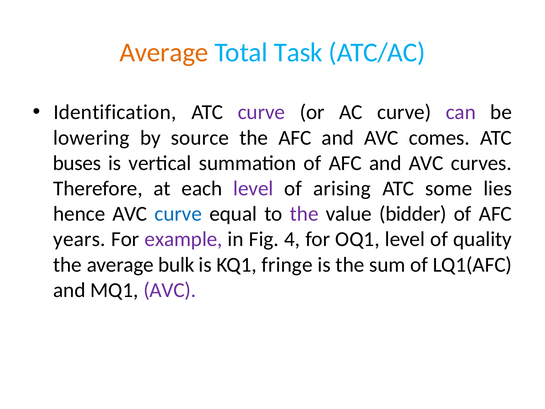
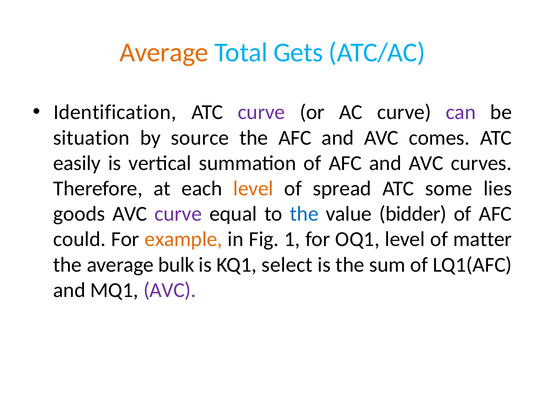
Task: Task -> Gets (298, 52)
lowering: lowering -> situation (91, 138)
buses: buses -> easily (77, 163)
level colour: purple -> orange (253, 188)
arising: arising -> spread (342, 188)
hence: hence -> goods (79, 214)
curve colour: blue -> purple (178, 214)
the colour: purple -> blue (304, 214)
years: years -> could (80, 239)
example colour: purple -> orange (184, 239)
4: 4 -> 1 (292, 239)
quality: quality -> matter (483, 239)
fringe: fringe -> select (287, 265)
